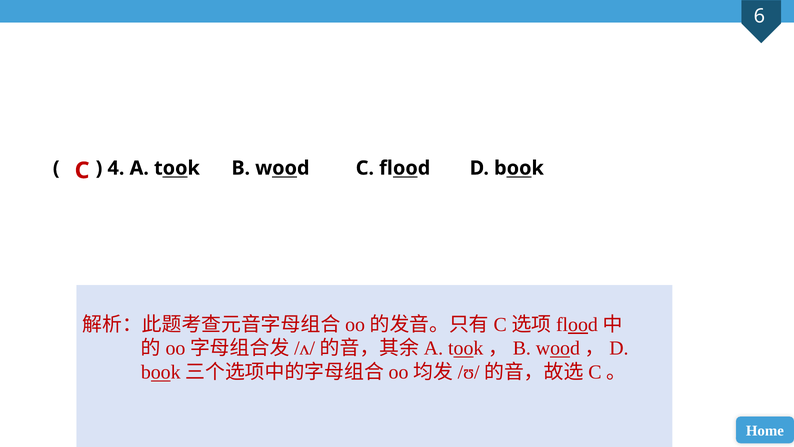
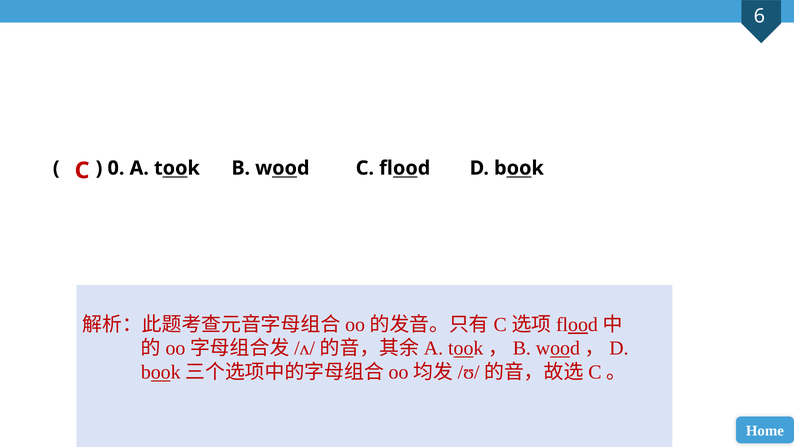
4: 4 -> 0 (116, 168)
